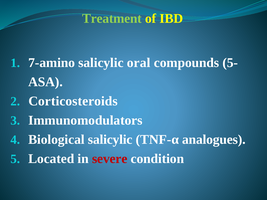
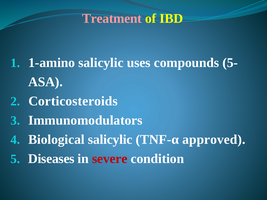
Treatment colour: light green -> pink (112, 19)
7-amino: 7-amino -> 1-amino (52, 63)
oral: oral -> uses (139, 63)
analogues: analogues -> approved (214, 140)
Located: Located -> Diseases (51, 159)
